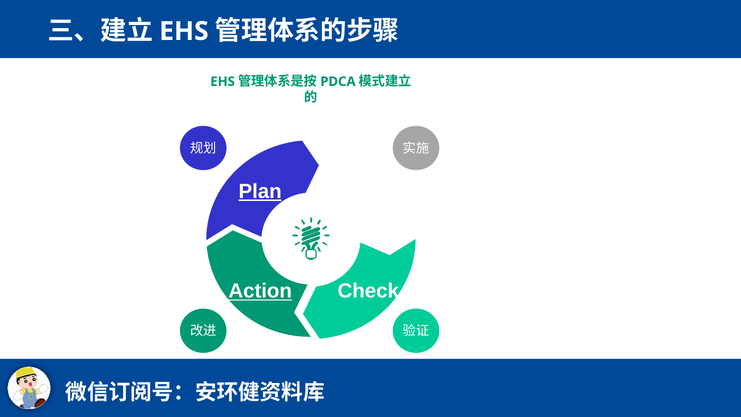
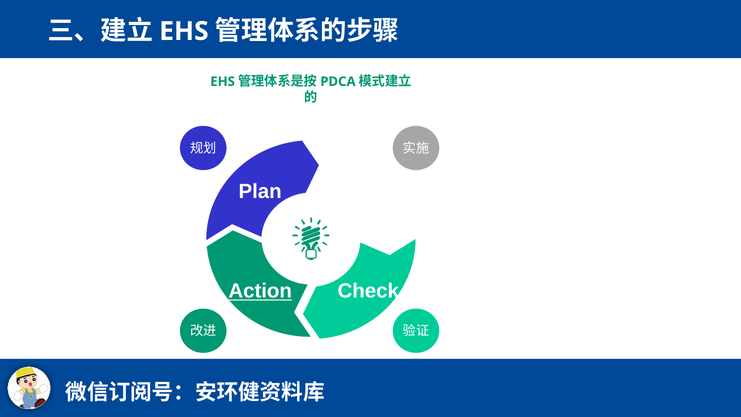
Plan underline: present -> none (260, 191)
